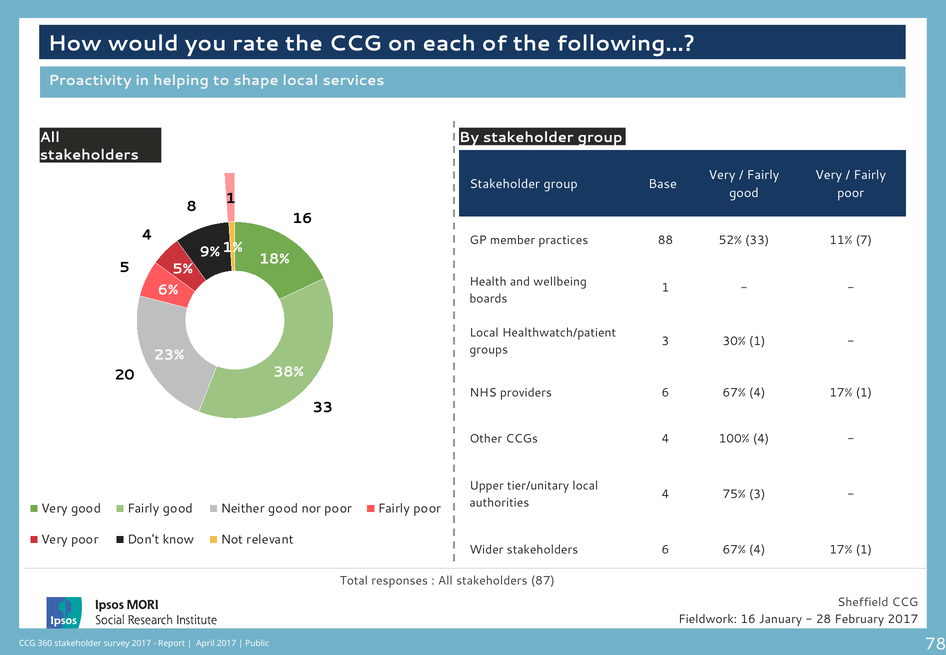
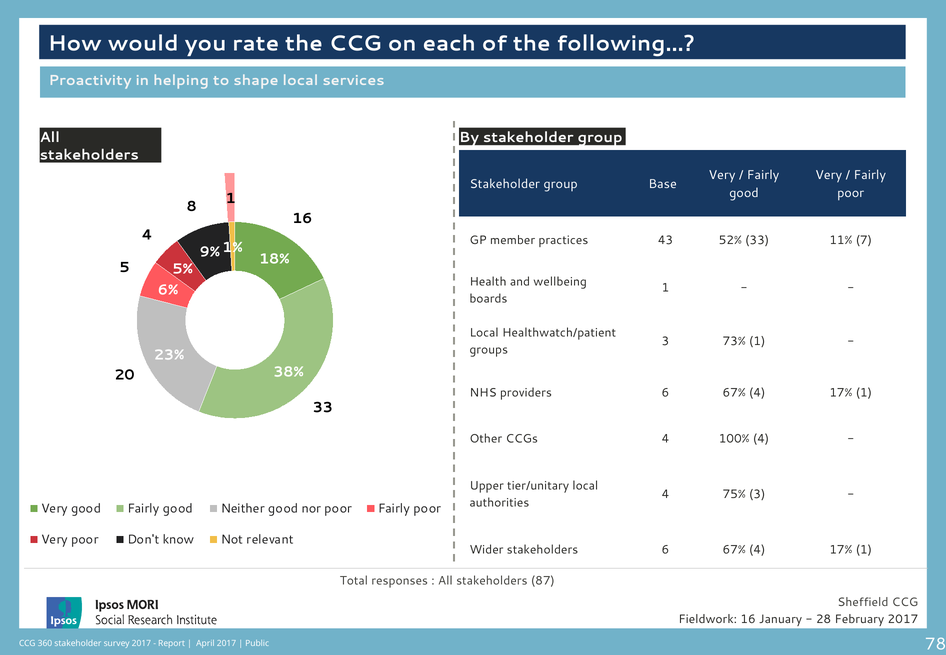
88: 88 -> 43 (665, 240)
30%: 30% -> 73% (734, 341)
